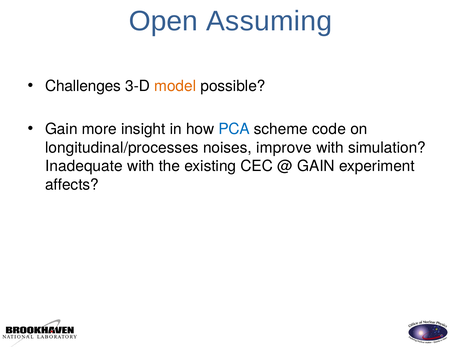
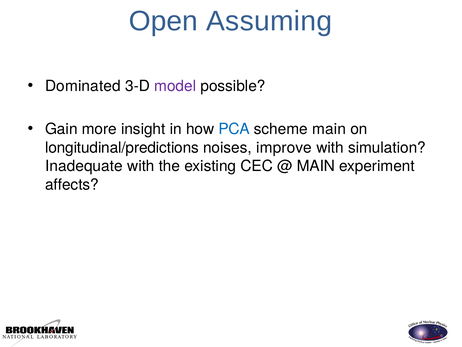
Challenges: Challenges -> Dominated (83, 86)
model colour: orange -> purple (175, 86)
scheme code: code -> main (329, 129)
longitudinal/processes: longitudinal/processes -> longitudinal/predictions (122, 147)
GAIN: GAIN -> MAIN (316, 166)
